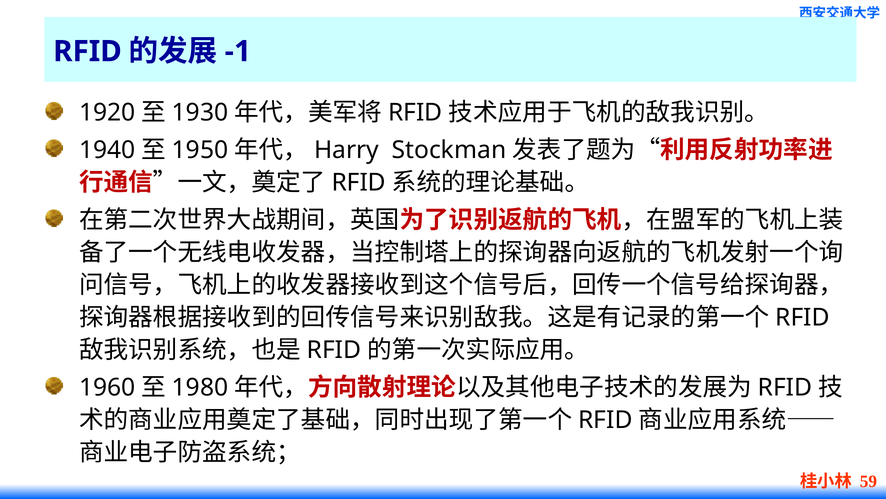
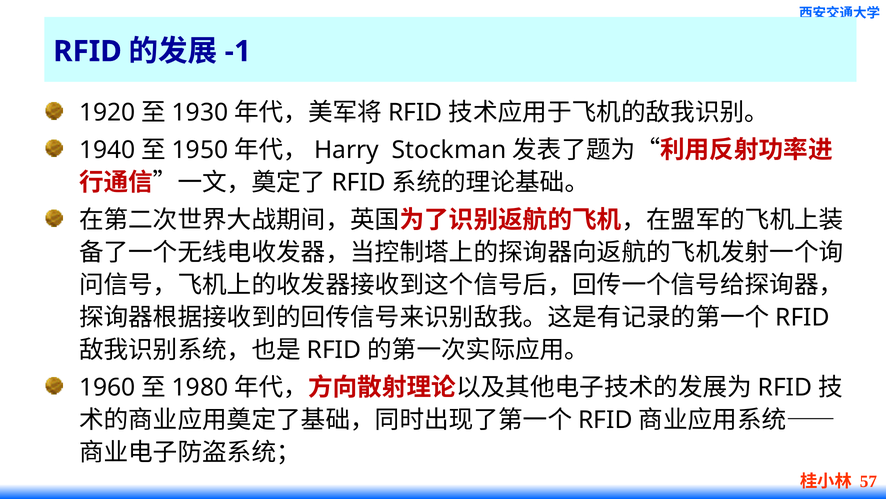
59: 59 -> 57 (868, 481)
